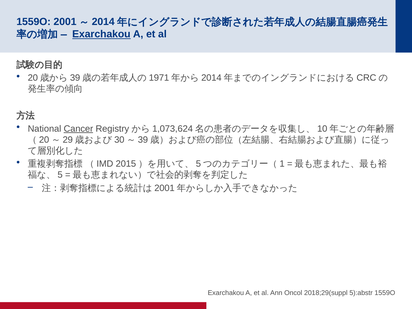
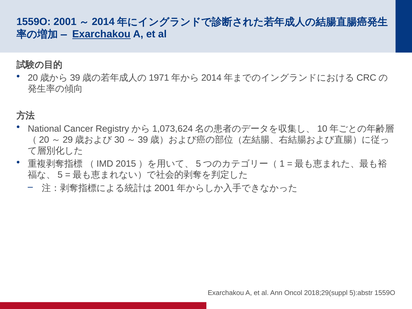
Cancer underline: present -> none (78, 129)
